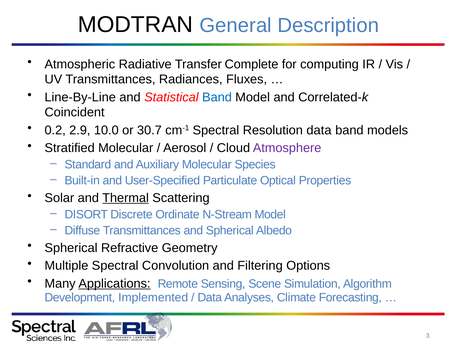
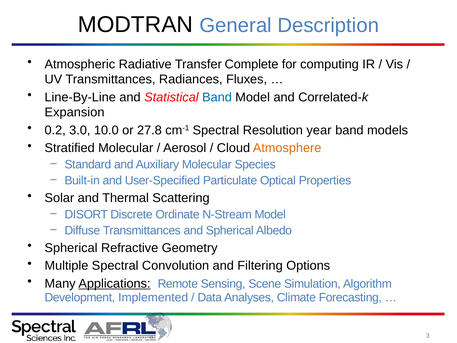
Coincident: Coincident -> Expansion (75, 112)
2.9: 2.9 -> 3.0 (80, 130)
30.7: 30.7 -> 27.8 (149, 130)
Resolution data: data -> year (319, 130)
Atmosphere colour: purple -> orange (287, 148)
Thermal underline: present -> none (126, 198)
